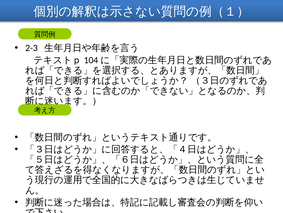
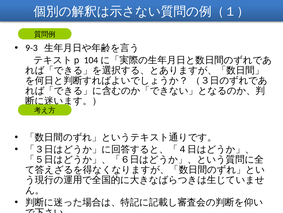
2-3: 2-3 -> 9-3 (31, 48)
